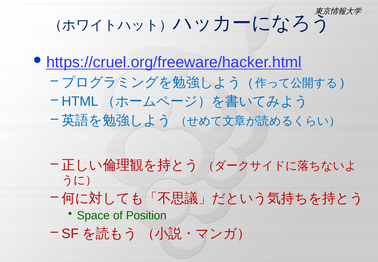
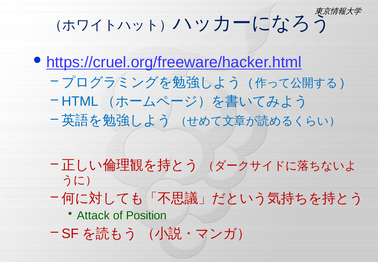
Space: Space -> Attack (93, 215)
